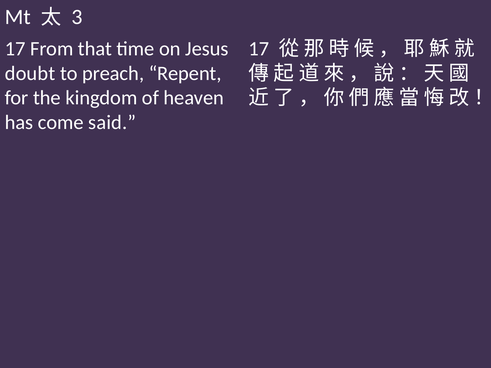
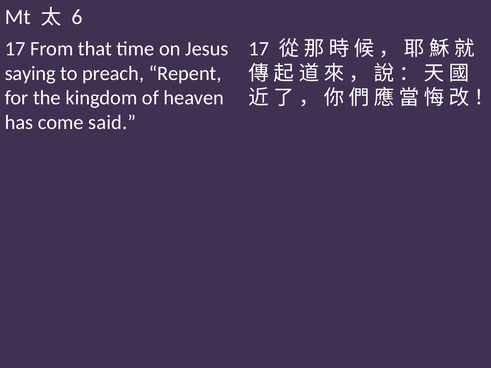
3: 3 -> 6 (77, 17)
doubt: doubt -> saying (30, 73)
